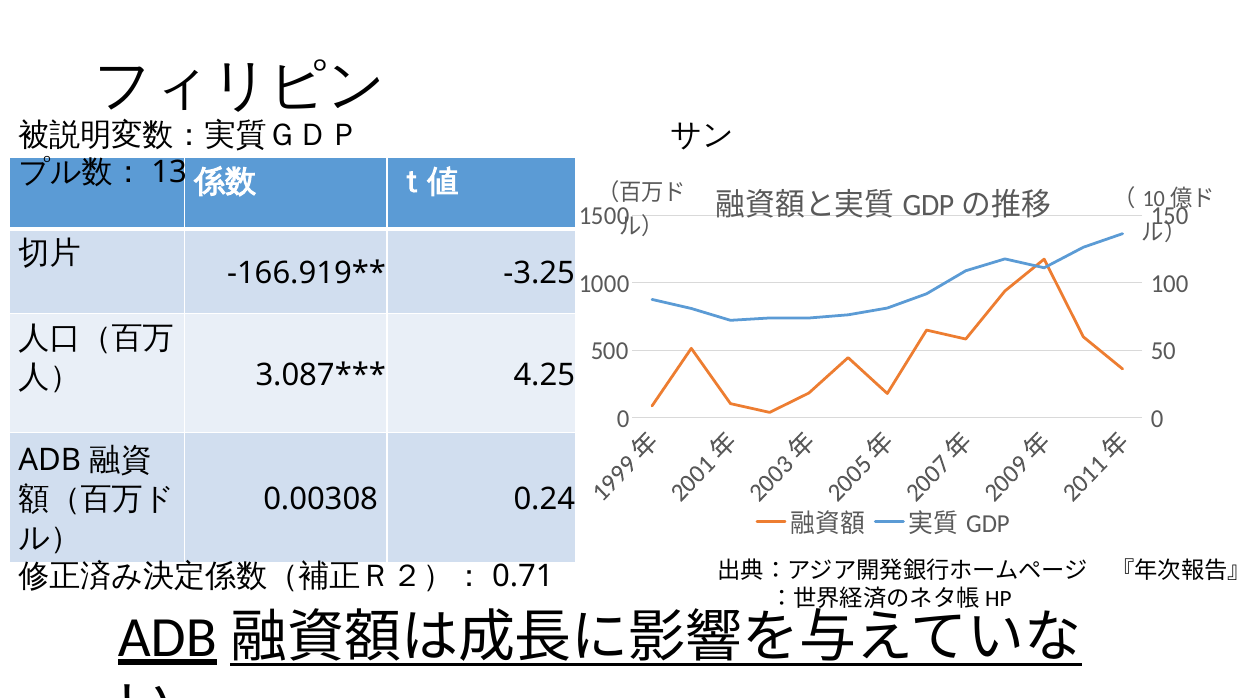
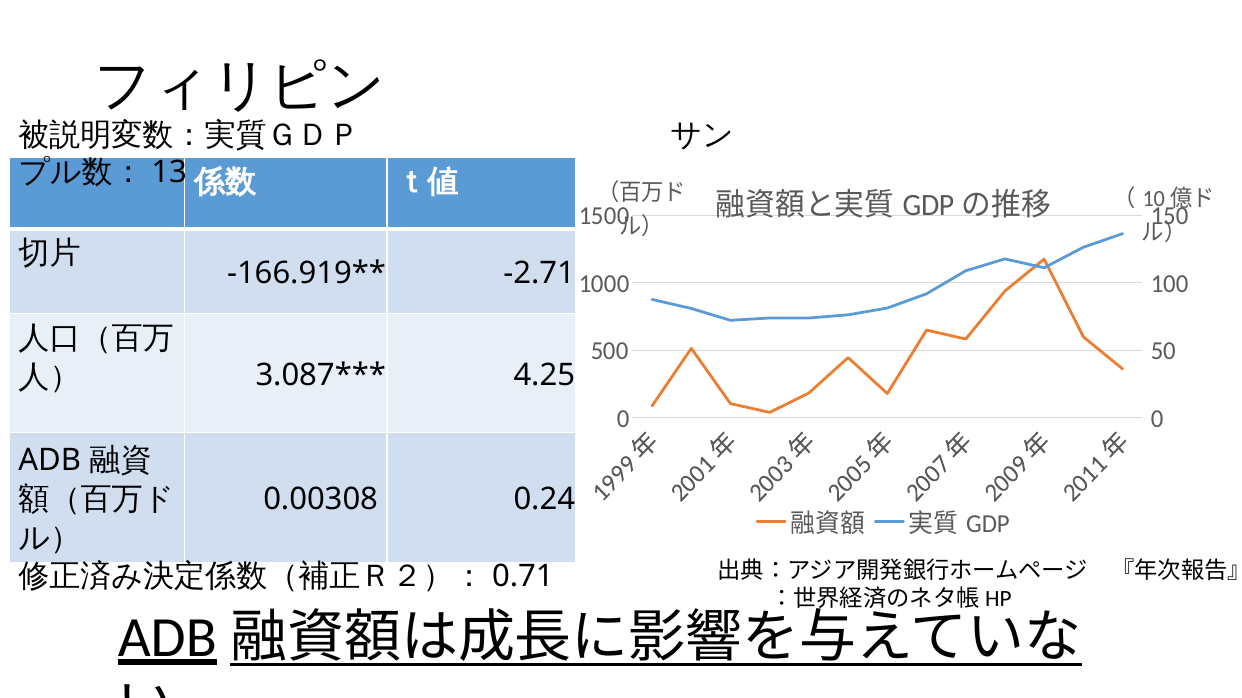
-3.25: -3.25 -> -2.71 (539, 274)
